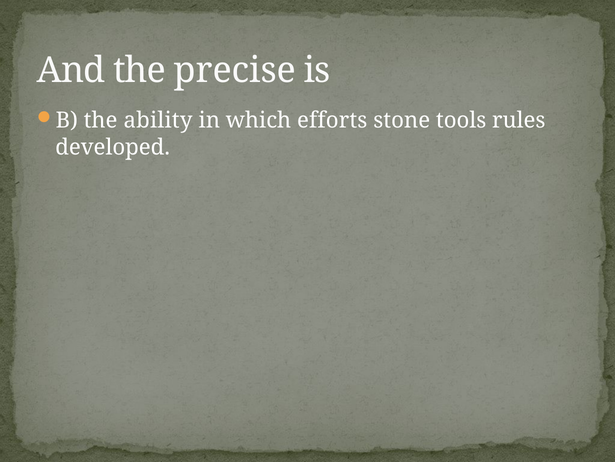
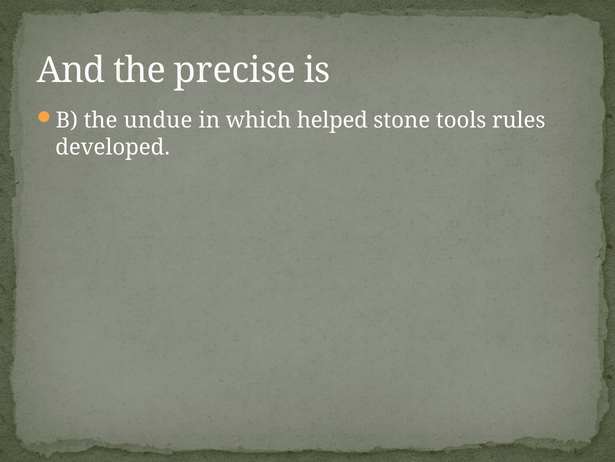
ability: ability -> undue (158, 120)
efforts: efforts -> helped (332, 120)
